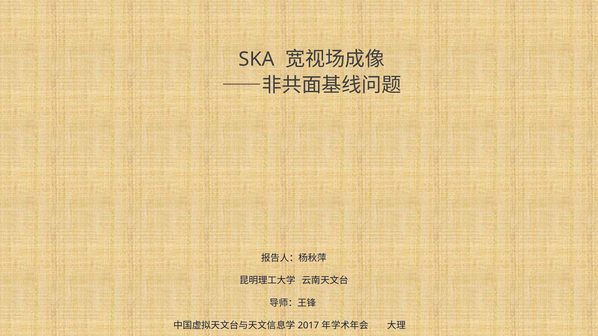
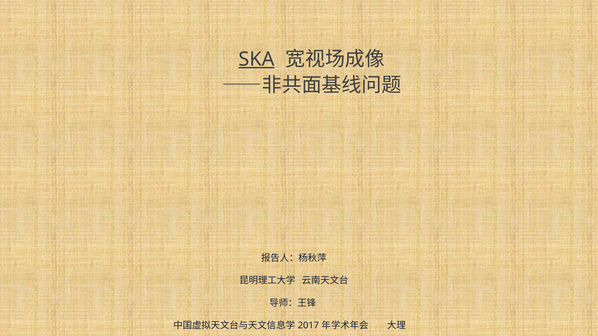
SKA underline: none -> present (257, 59)
